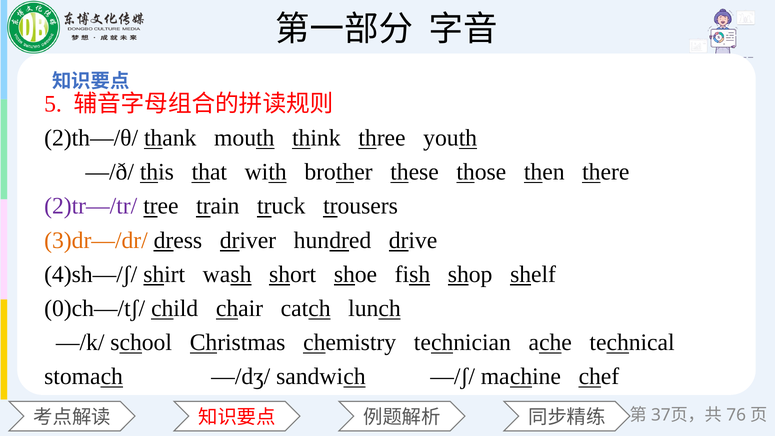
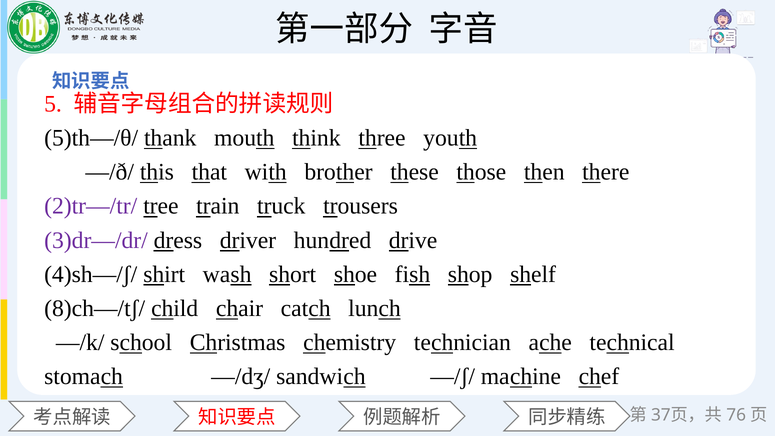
2)th—/θ/: 2)th—/θ/ -> 5)th—/θ/ (91, 138)
3)dr—/dr/ colour: orange -> purple (96, 240)
0)ch—/tʃ/: 0)ch—/tʃ/ -> 8)ch—/tʃ/ (95, 308)
